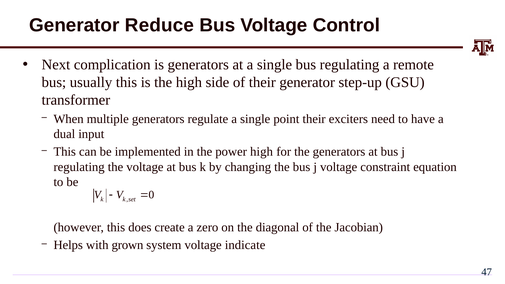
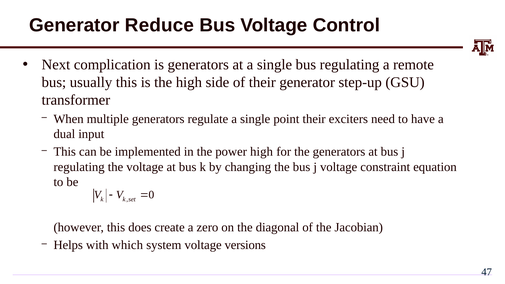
grown: grown -> which (127, 245)
indicate: indicate -> versions (245, 245)
